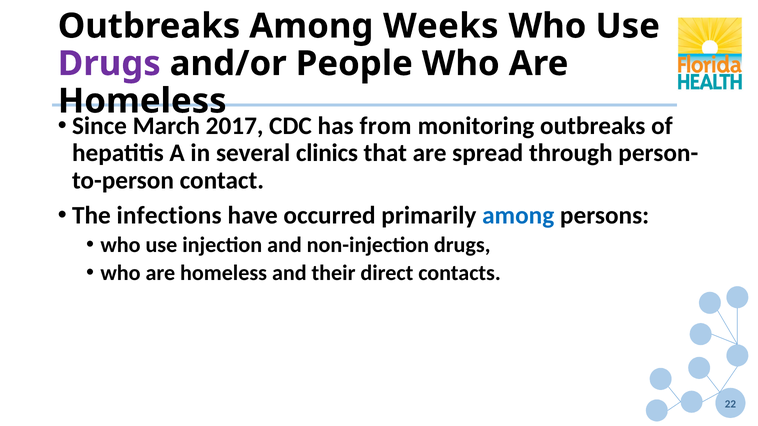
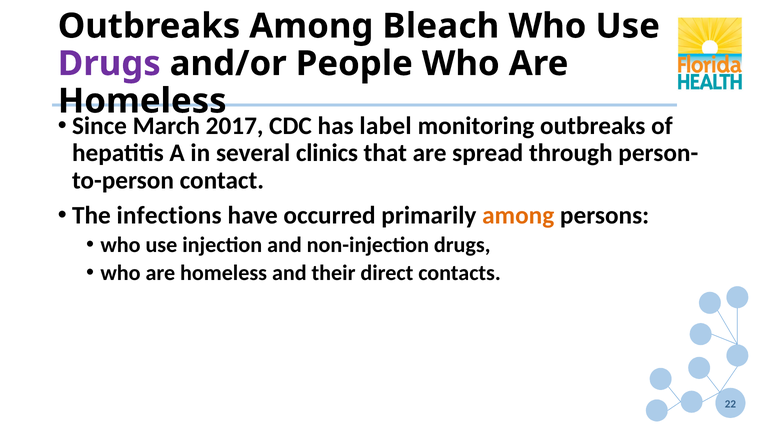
Weeks: Weeks -> Bleach (441, 26)
from: from -> label (386, 126)
among colour: blue -> orange (518, 216)
